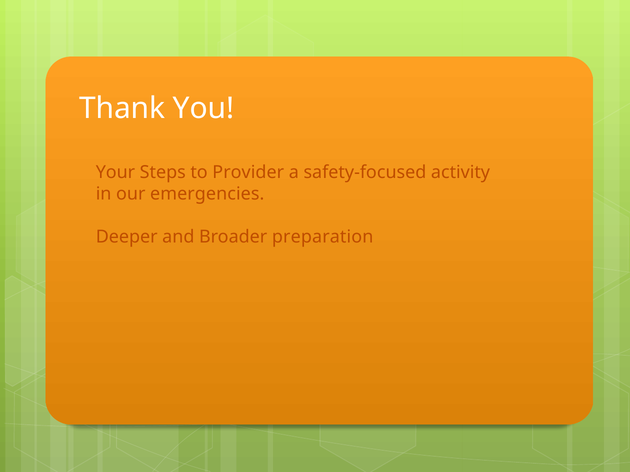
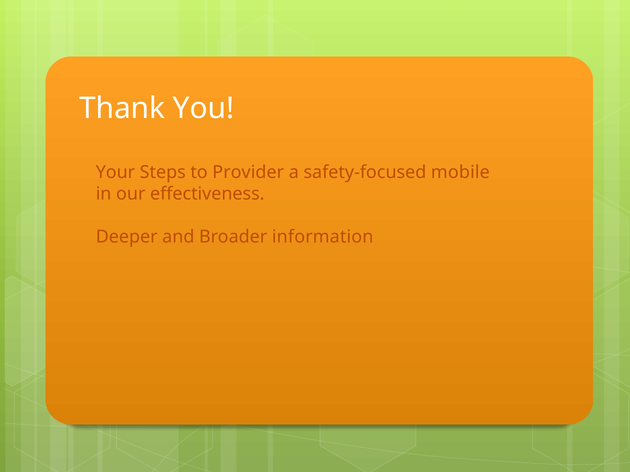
activity: activity -> mobile (460, 172)
emergencies: emergencies -> effectiveness (207, 194)
preparation: preparation -> information (323, 237)
